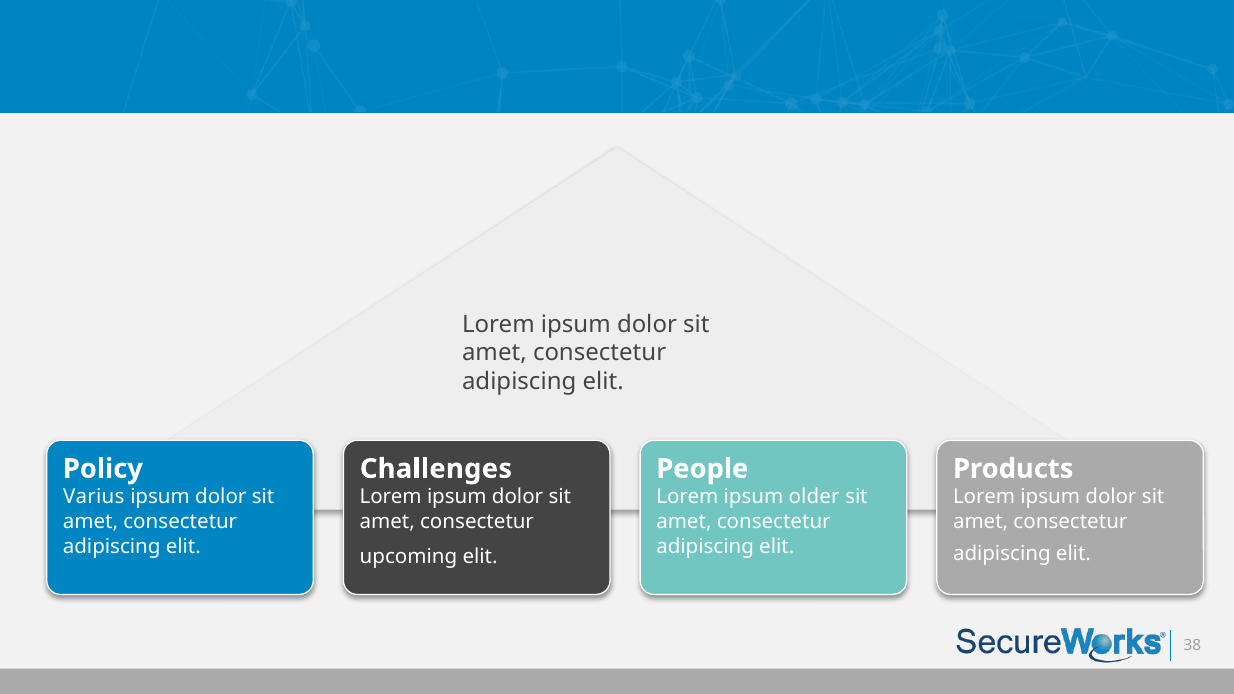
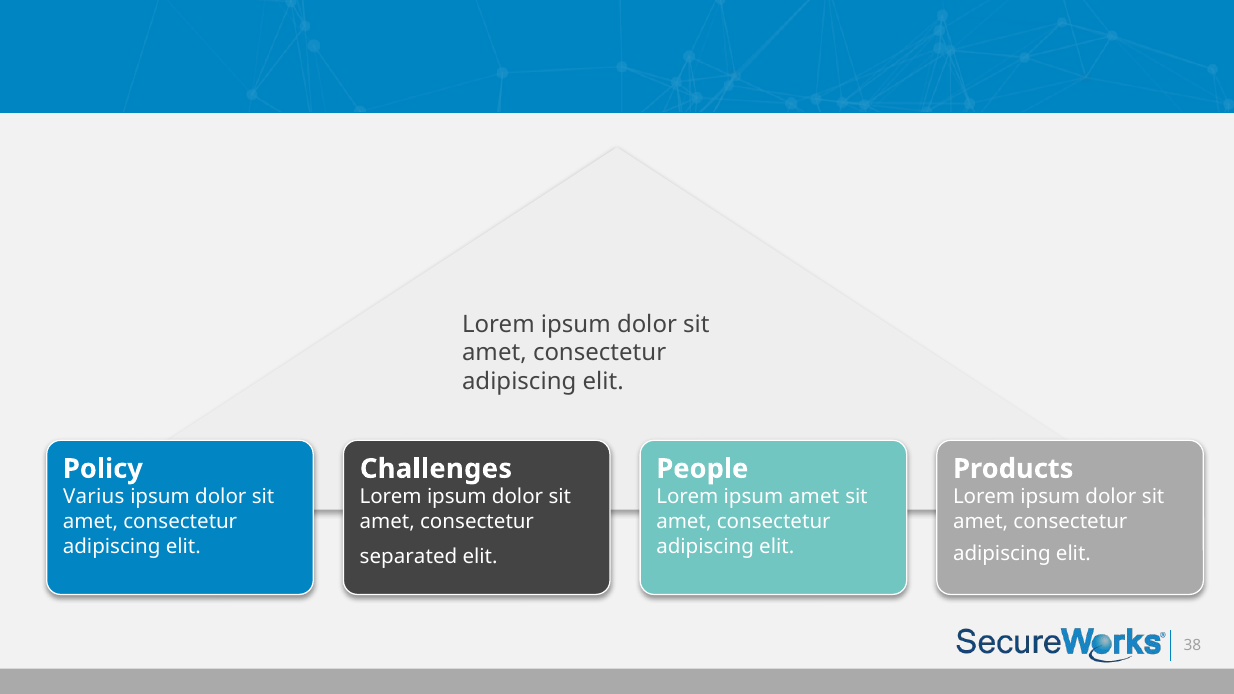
ipsum older: older -> amet (814, 497)
upcoming: upcoming -> separated (408, 557)
